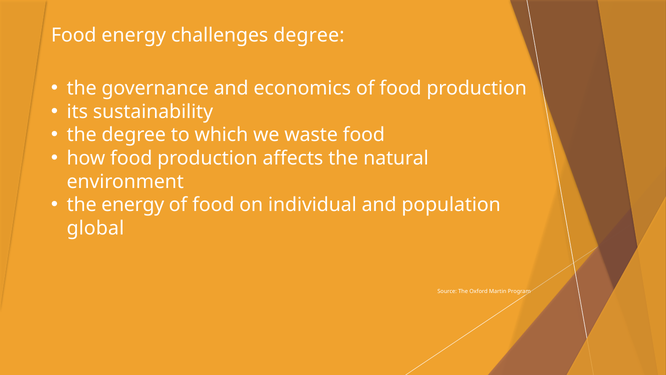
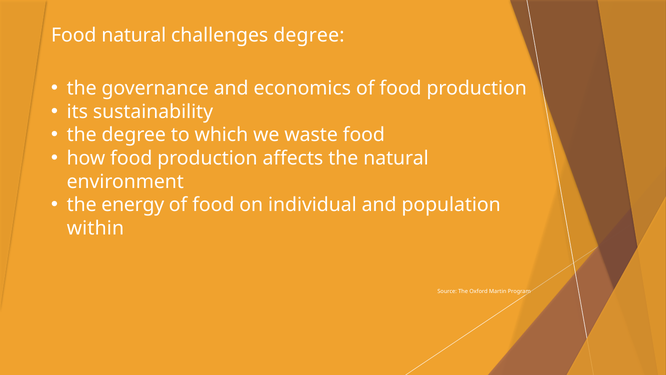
Food energy: energy -> natural (134, 36)
global: global -> within (95, 228)
